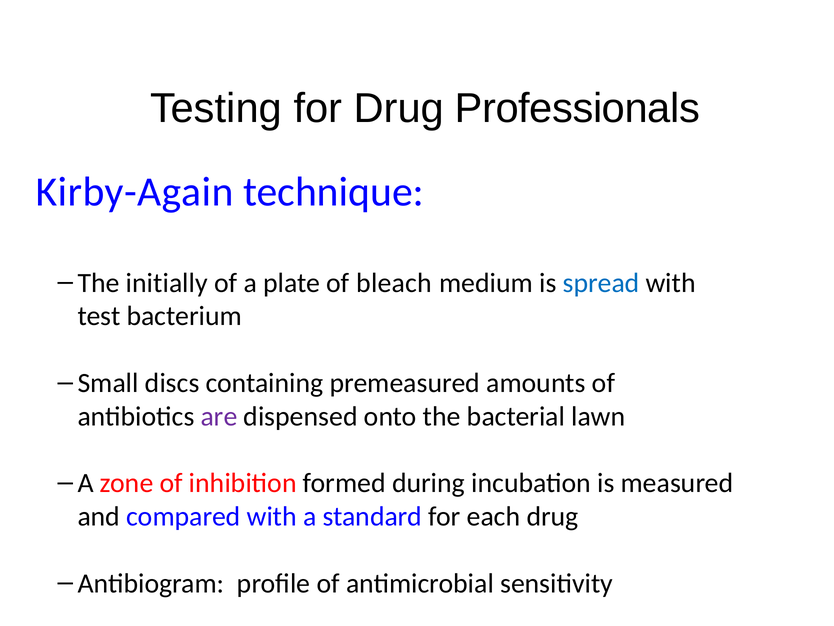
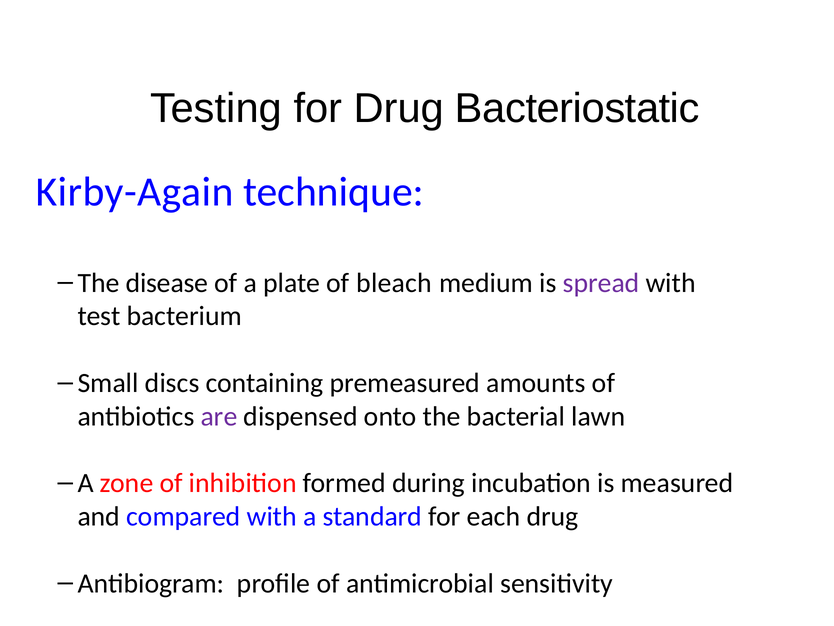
Professionals: Professionals -> Bacteriostatic (577, 108)
initially: initially -> disease (167, 283)
spread colour: blue -> purple (601, 283)
